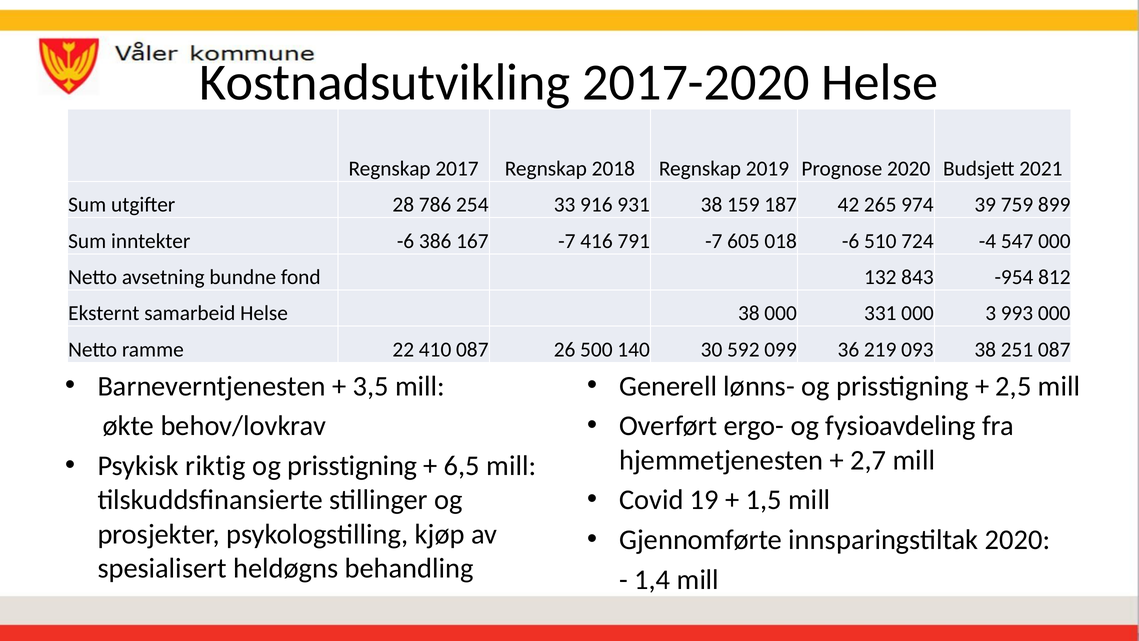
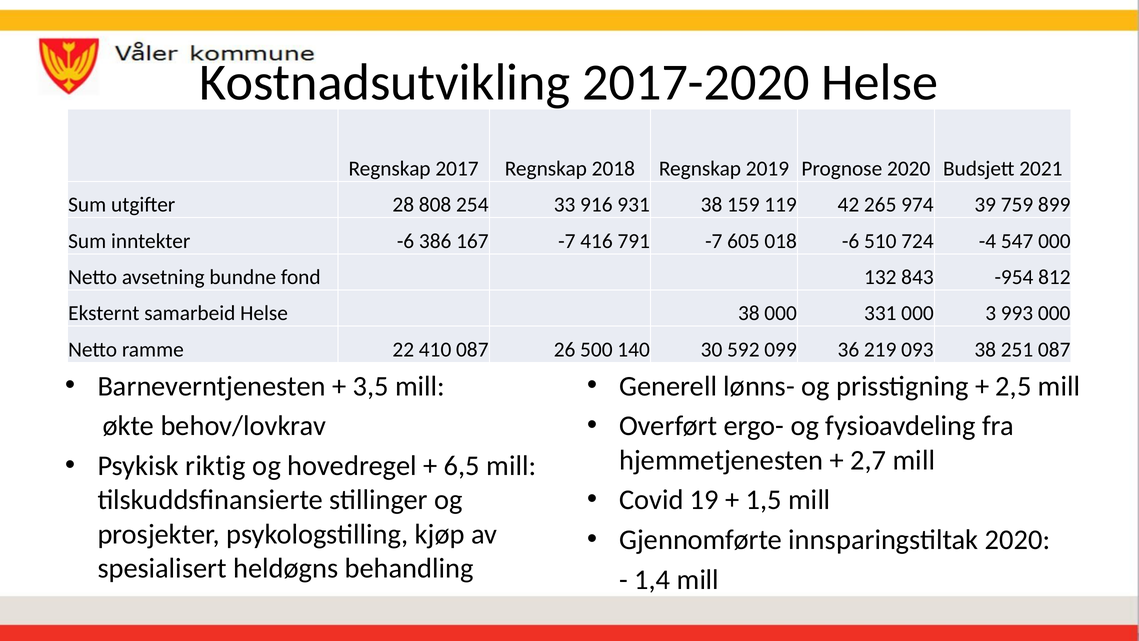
786: 786 -> 808 (435, 205)
187: 187 -> 119 (781, 205)
prisstigning: prisstigning -> hovedregel (352, 466)
